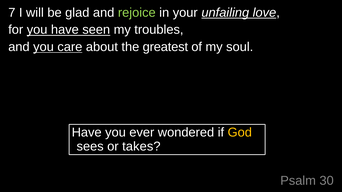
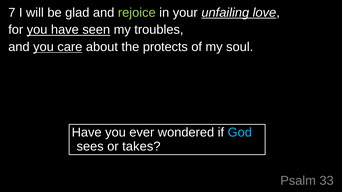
greatest: greatest -> protects (165, 47)
God colour: yellow -> light blue (240, 133)
30: 30 -> 33 (327, 181)
